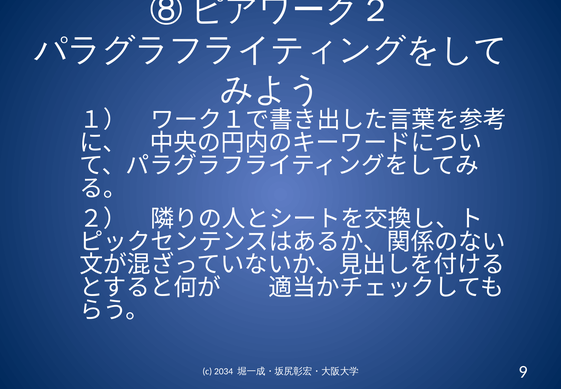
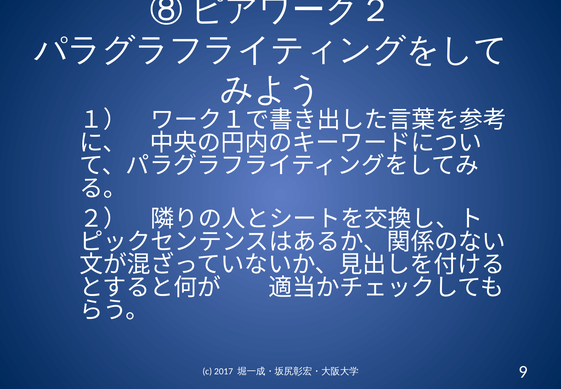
2034: 2034 -> 2017 (224, 371)
